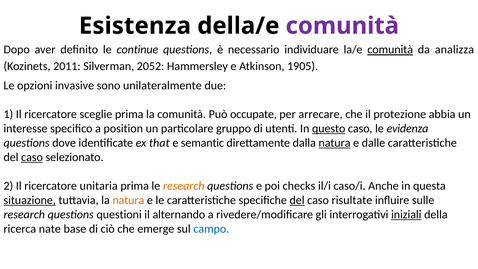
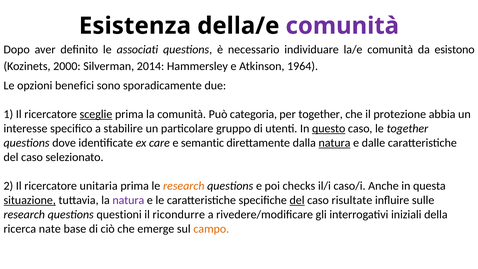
continue: continue -> associati (137, 50)
comunità underline: present -> none (390, 50)
analizza: analizza -> esistono (455, 50)
2011: 2011 -> 2000 (67, 66)
2052: 2052 -> 2014 (151, 66)
1905: 1905 -> 1964 (303, 66)
invasive: invasive -> benefici (75, 85)
unilateralmente: unilateralmente -> sporadicamente (162, 85)
sceglie underline: none -> present (96, 114)
occupate: occupate -> categoria (253, 114)
per arrecare: arrecare -> together (321, 114)
position: position -> stabilire (123, 129)
le evidenza: evidenza -> together (407, 129)
that: that -> care (159, 143)
caso underline: present -> none (32, 157)
natura colour: orange -> purple (128, 200)
alternando: alternando -> ricondurre (179, 215)
iniziali underline: present -> none (406, 215)
campo colour: blue -> orange (211, 229)
